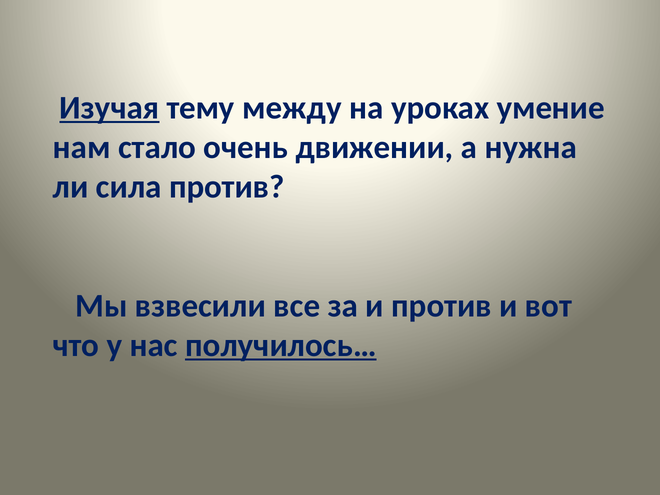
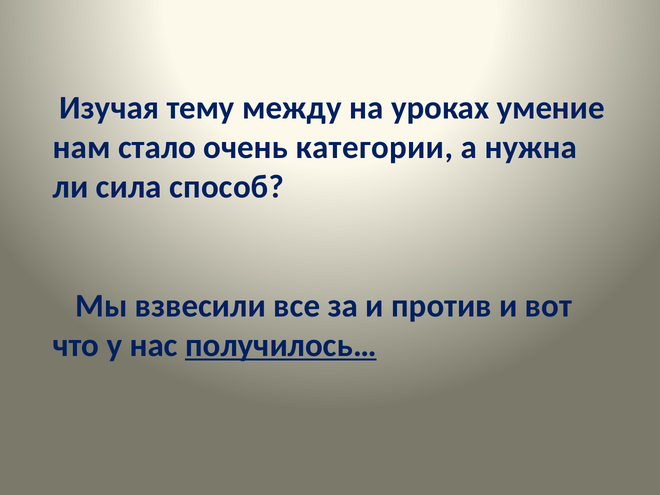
Изучая underline: present -> none (109, 108)
движении: движении -> категории (374, 147)
сила против: против -> способ (227, 187)
